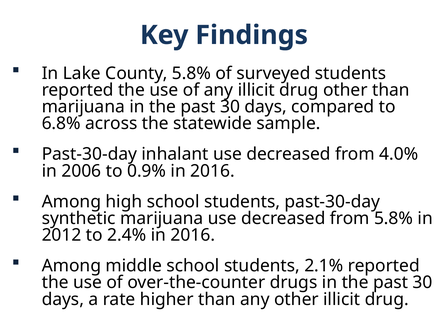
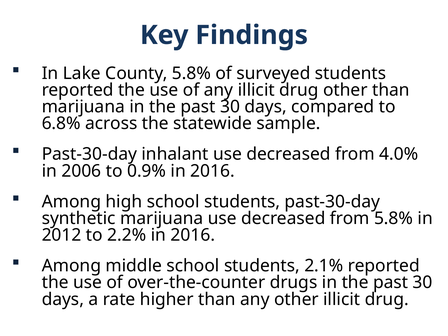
2.4%: 2.4% -> 2.2% (127, 235)
